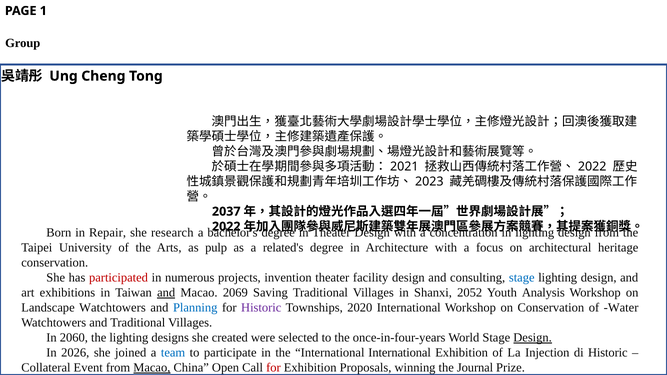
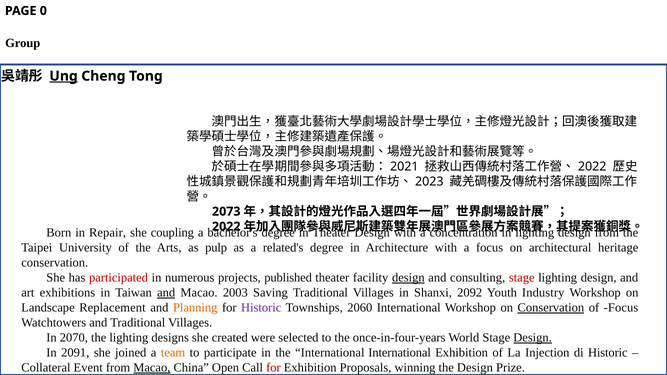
1: 1 -> 0 (43, 11)
Ung underline: none -> present (64, 76)
2037: 2037 -> 2073 (226, 212)
research: research -> coupling (172, 233)
invention: invention -> published (288, 278)
design underline: none -> present (408, 278)
stage colour: blue -> red (522, 278)
2069: 2069 -> 2003 (235, 293)
2052: 2052 -> 2092 (470, 293)
Analysis: Analysis -> Industry (543, 293)
Landscape Watchtowers: Watchtowers -> Replacement (112, 308)
Planning colour: blue -> orange (195, 308)
2020: 2020 -> 2060 (360, 308)
Conservation underline: none -> present (551, 308)
of Water: Water -> Focus (621, 308)
2060: 2060 -> 2070 (74, 338)
2026: 2026 -> 2091 (75, 353)
team colour: blue -> orange (173, 353)
the Journal: Journal -> Design (475, 368)
